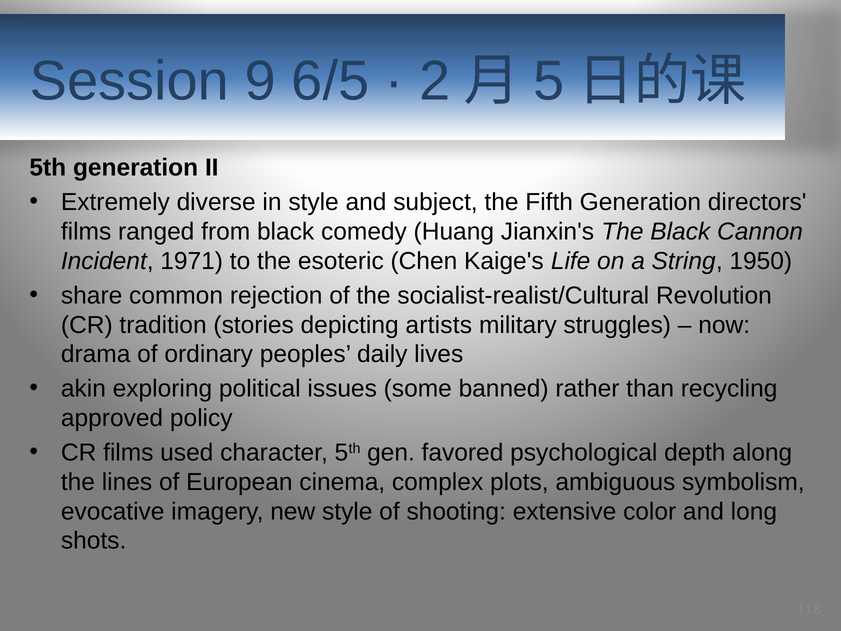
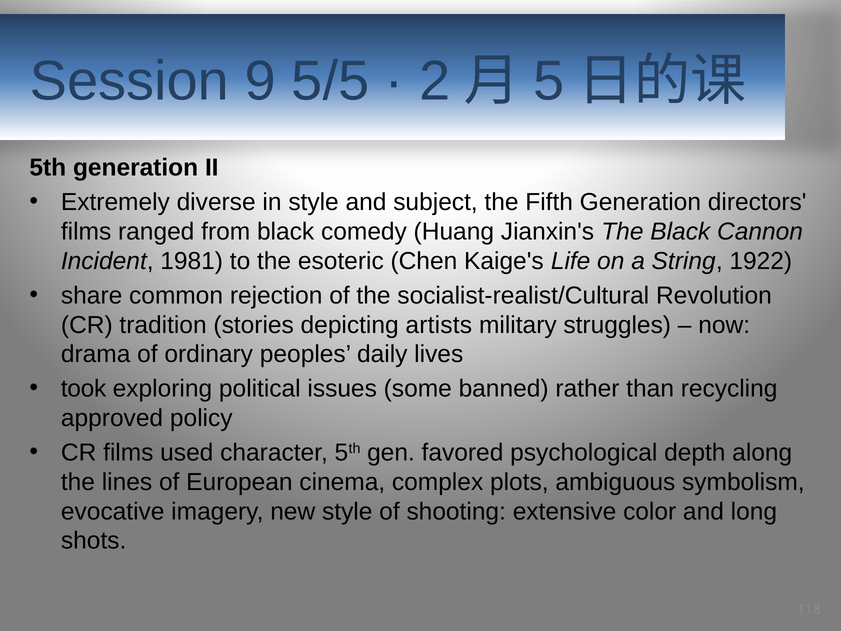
6/5: 6/5 -> 5/5 (330, 81)
1971: 1971 -> 1981 (192, 261)
1950: 1950 -> 1922 (761, 261)
akin: akin -> took (84, 389)
